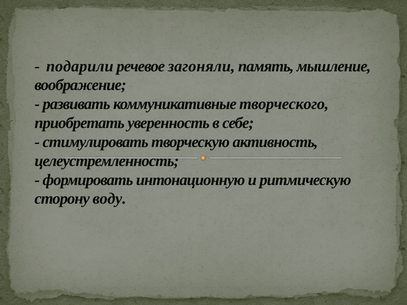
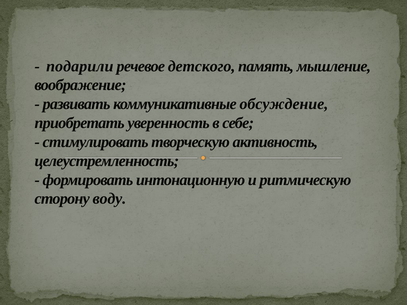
загоняли: загоняли -> детского (202, 66)
творческого: творческого -> обсуждение (284, 104)
